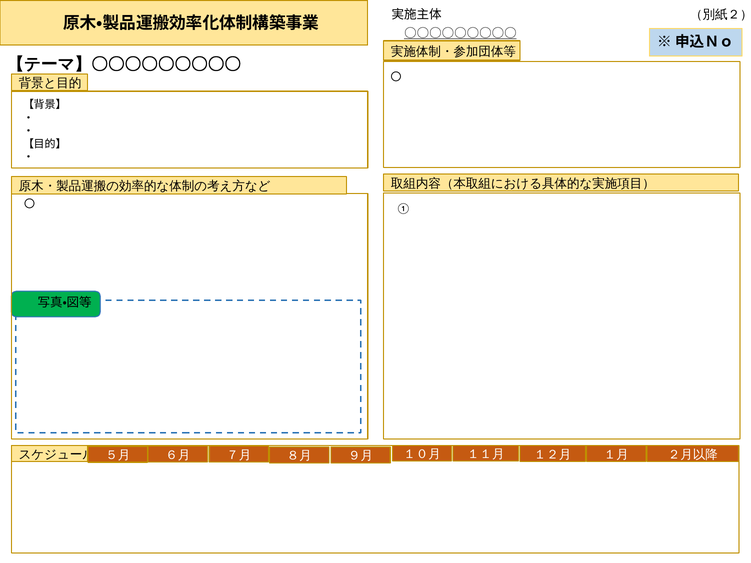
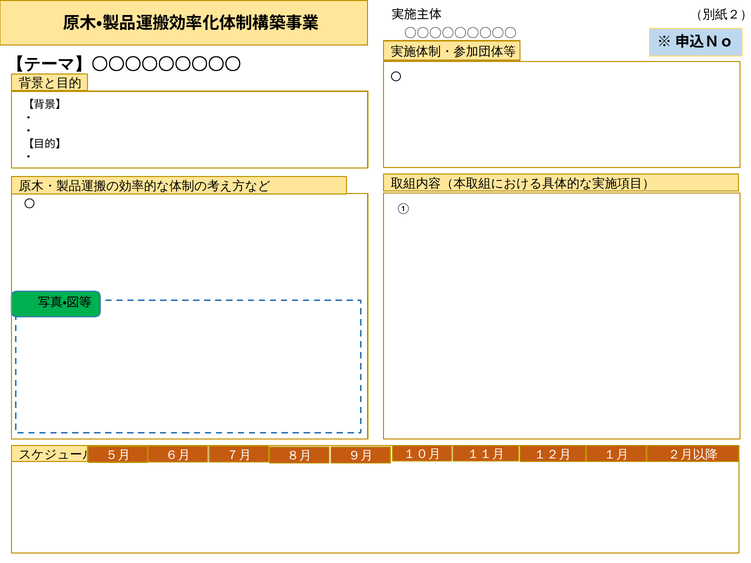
〇〇〇〇〇〇〇〇〇 underline: present -> none (460, 33)
